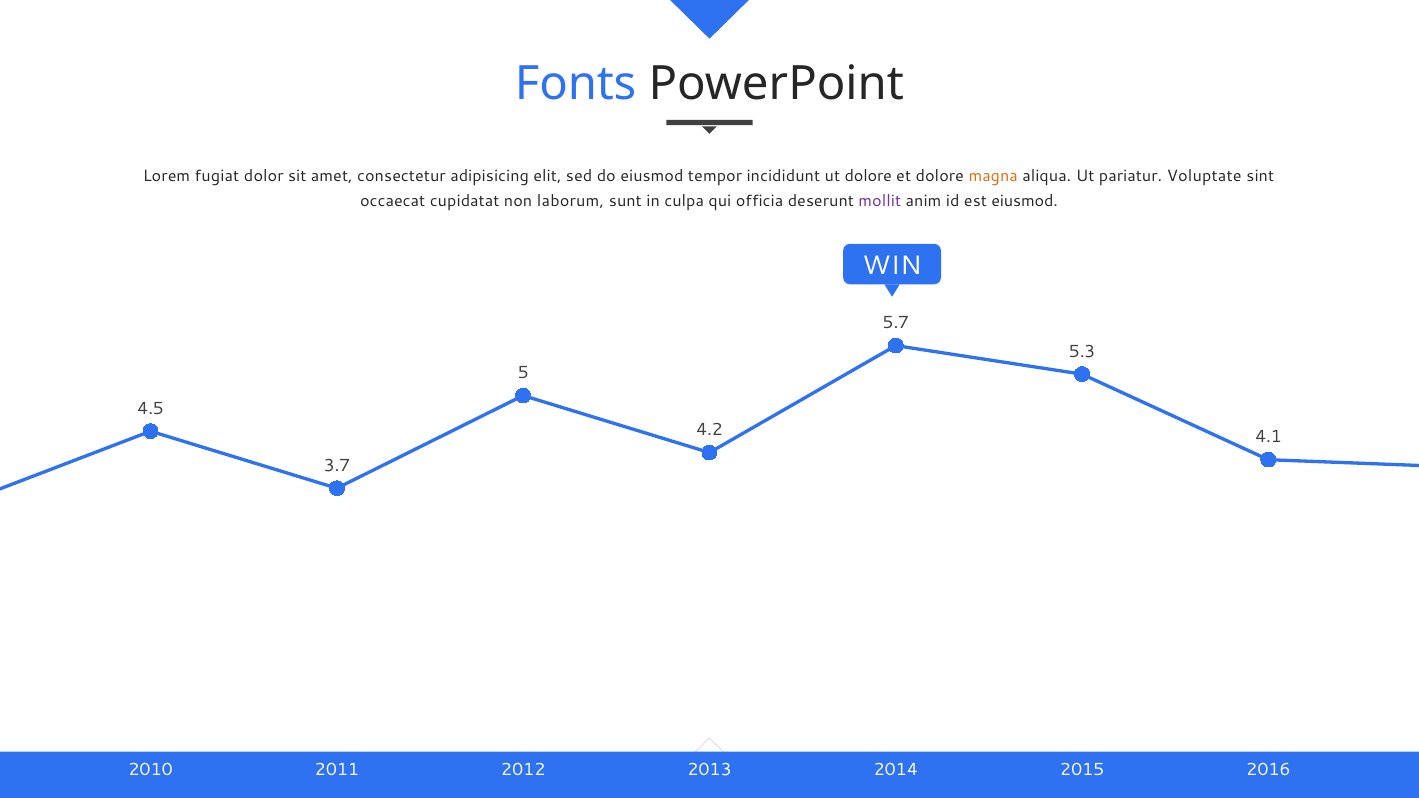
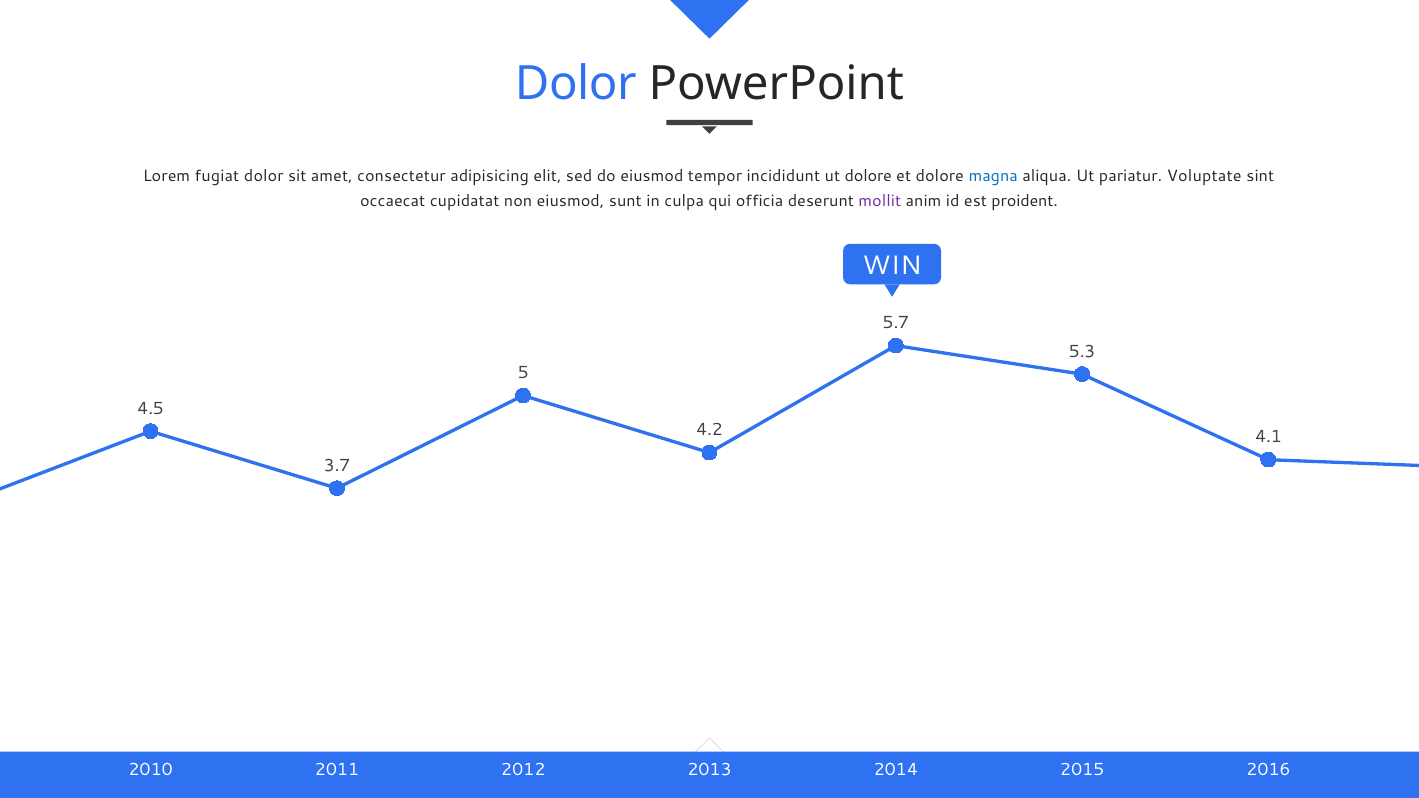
Fonts: Fonts -> Dolor (576, 84)
magna colour: orange -> blue (993, 176)
non laborum: laborum -> eiusmod (571, 202)
est eiusmod: eiusmod -> proident (1025, 202)
